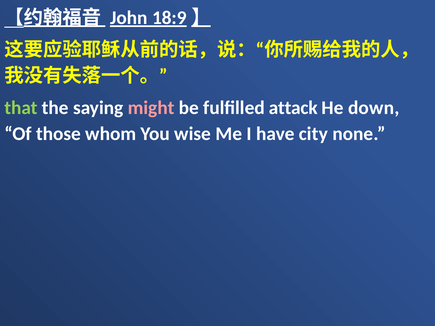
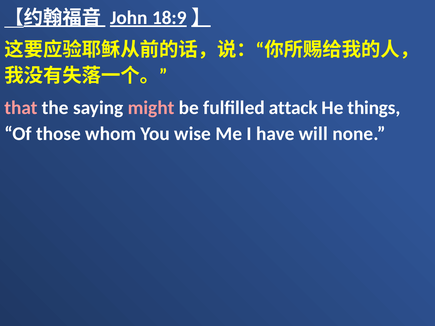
that colour: light green -> pink (21, 108)
down: down -> things (374, 108)
city: city -> will (313, 134)
